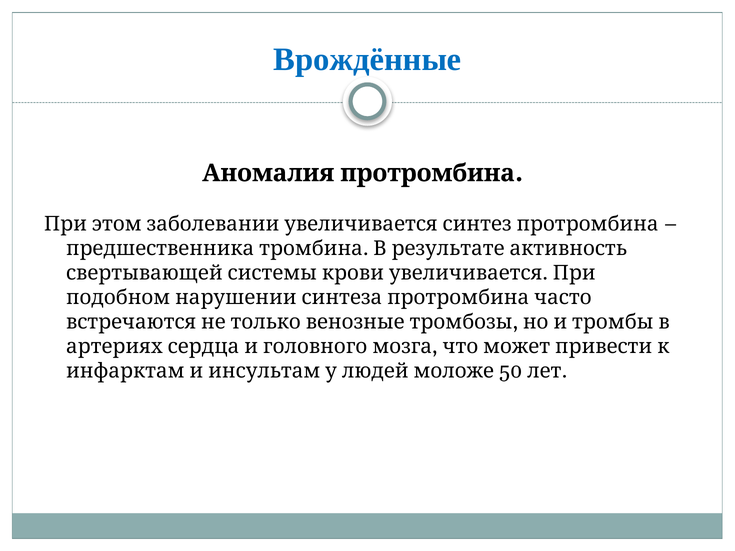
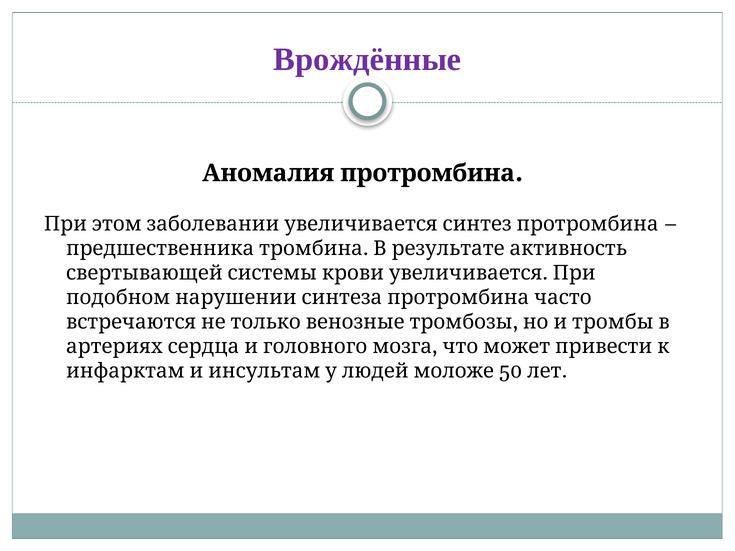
Врождённые colour: blue -> purple (367, 59)
